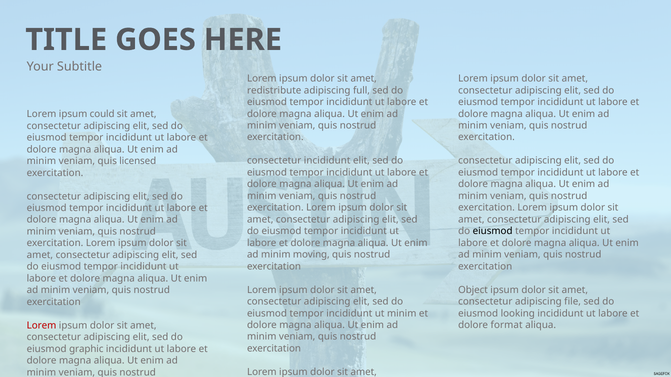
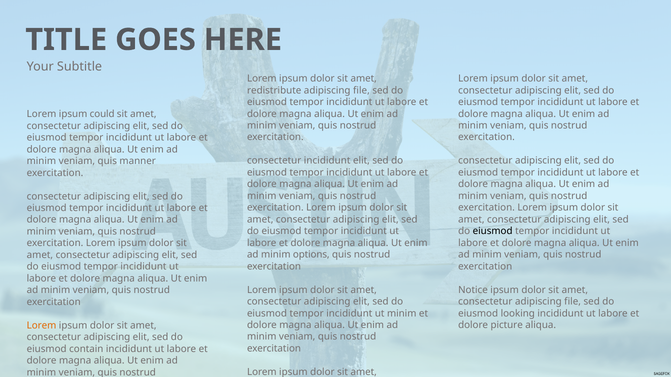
full: full -> file (361, 90)
licensed: licensed -> manner (138, 161)
moving: moving -> options (311, 255)
Object: Object -> Notice (473, 290)
format: format -> picture (507, 325)
Lorem colour: red -> orange (42, 326)
graphic: graphic -> contain (86, 349)
